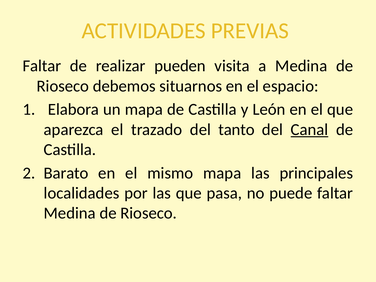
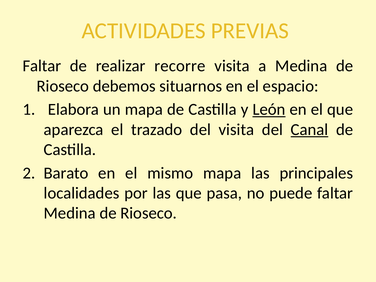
pueden: pueden -> recorre (180, 66)
León underline: none -> present (269, 109)
del tanto: tanto -> visita (236, 130)
